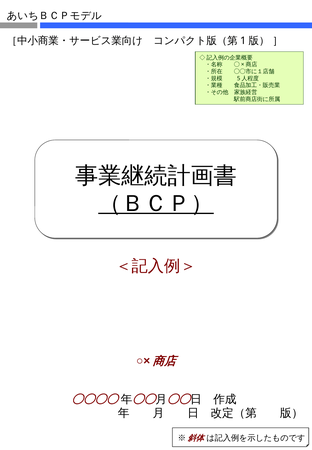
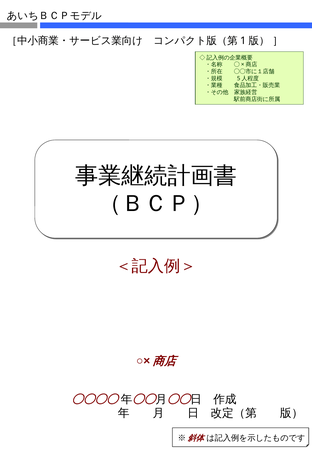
（ＢＣＰ） underline: present -> none (156, 204)
